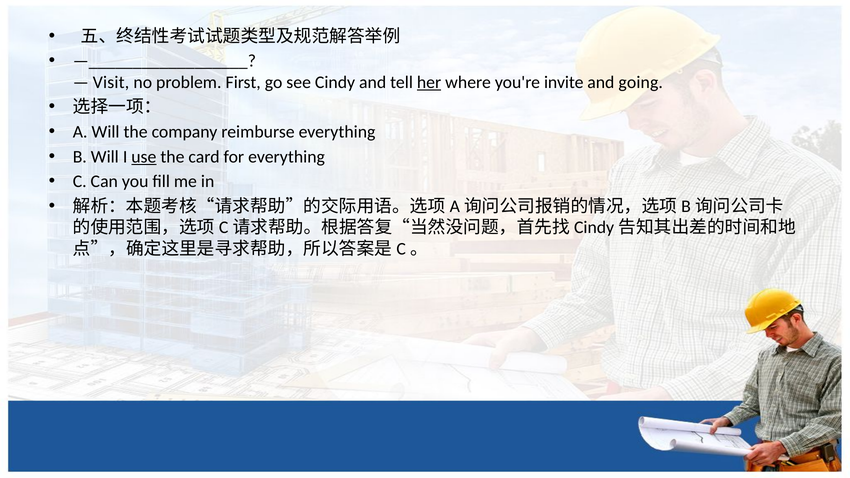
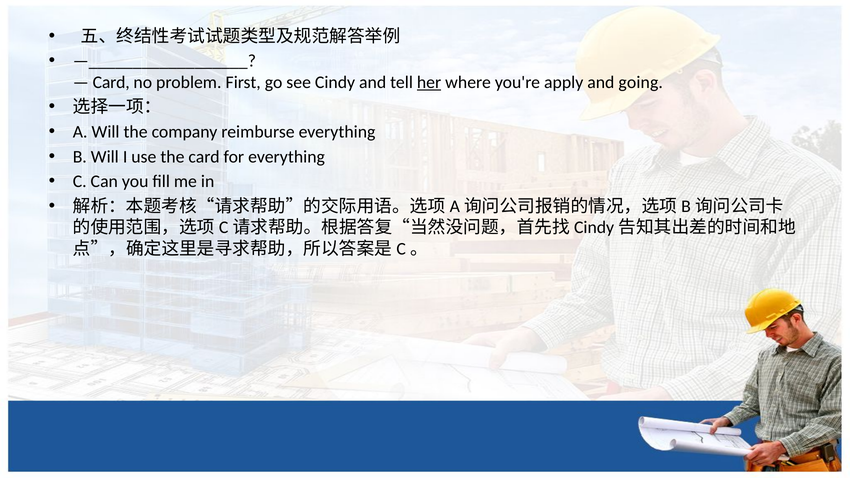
Visit: Visit -> Card (111, 82)
invite: invite -> apply (564, 82)
use underline: present -> none (144, 157)
